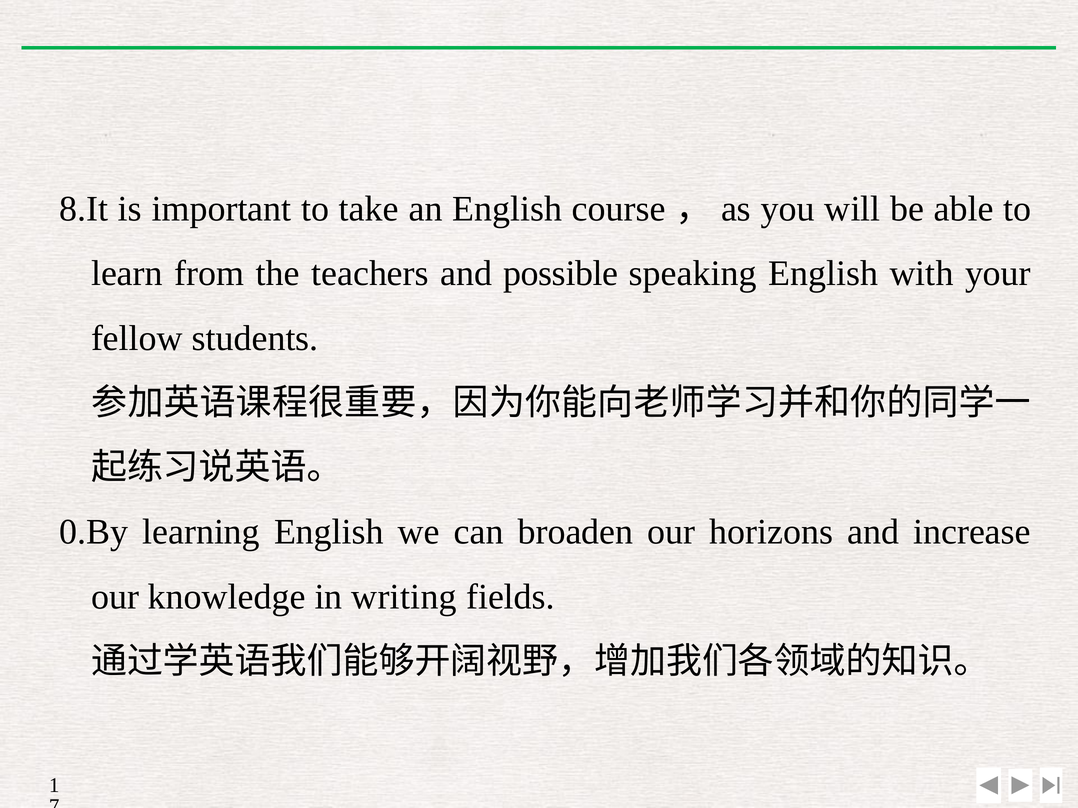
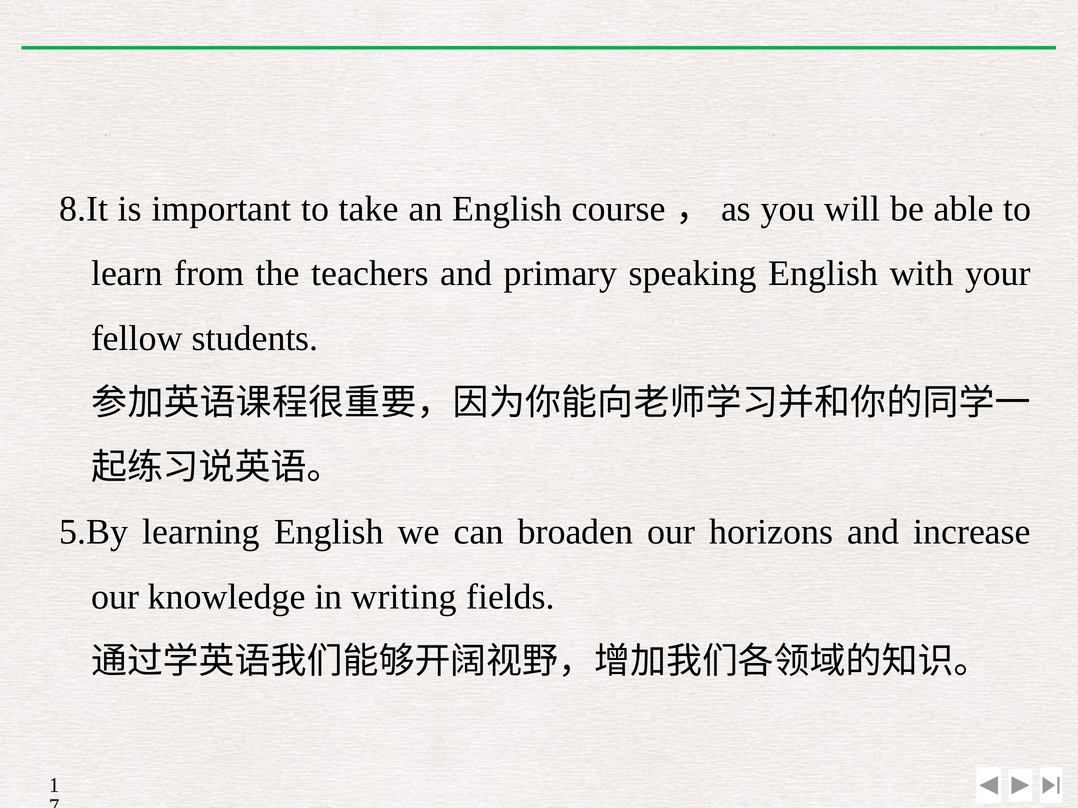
possible: possible -> primary (561, 274)
0.By: 0.By -> 5.By (94, 532)
